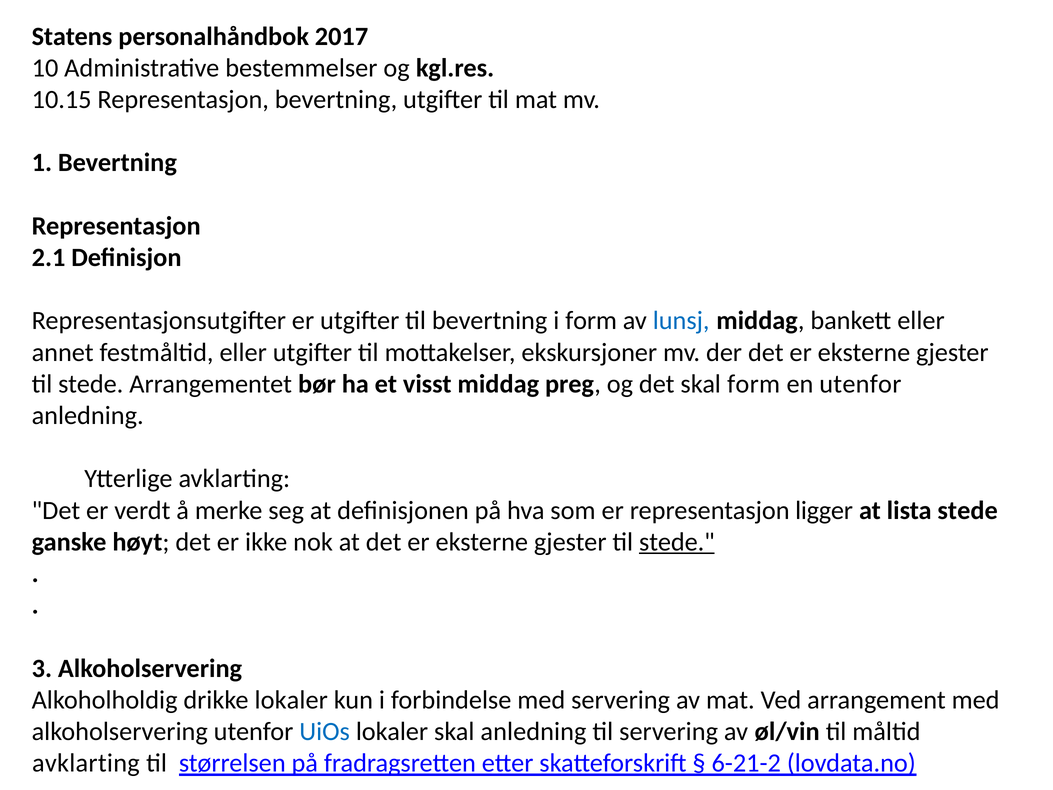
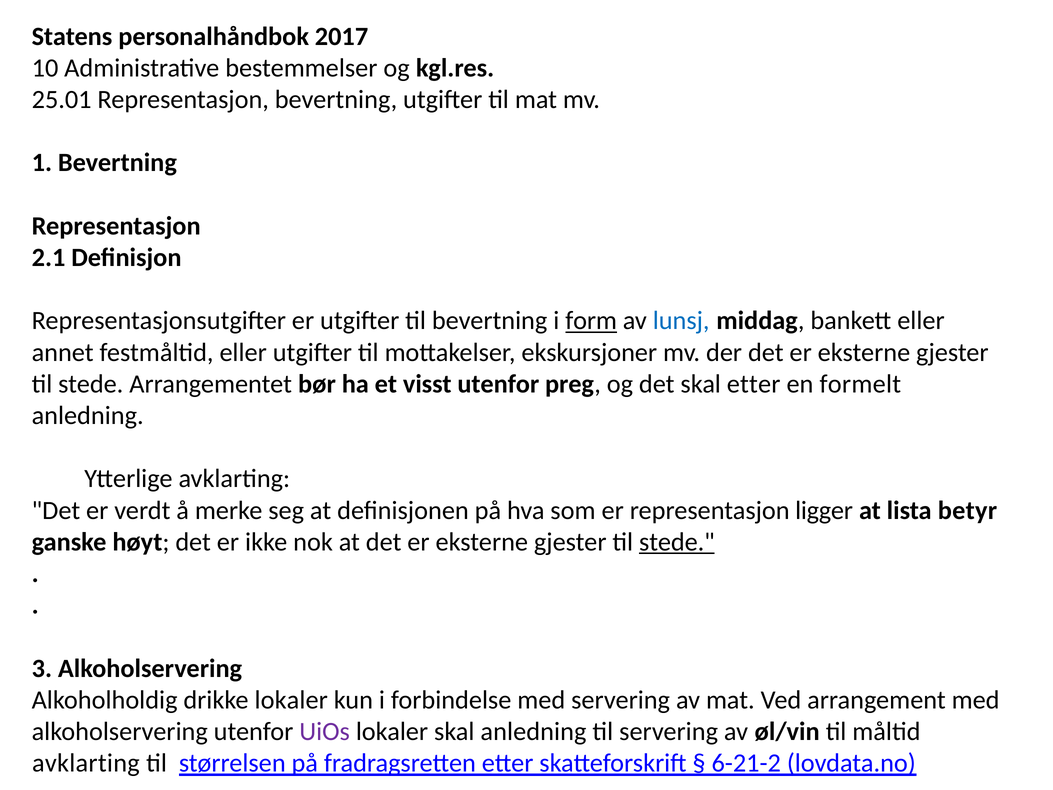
10.15: 10.15 -> 25.01 (62, 100)
form underline: none -> present (591, 321)
visst middag: middag -> utenfor (498, 384)
skal form: form -> etter (754, 384)
en utenfor: utenfor -> formelt (860, 384)
lista stede: stede -> betyr (968, 510)
UiOs colour: blue -> purple (325, 731)
